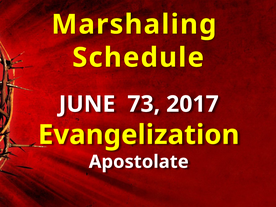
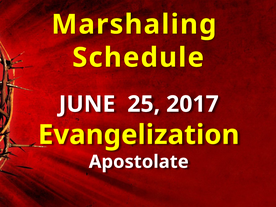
73: 73 -> 25 (144, 104)
